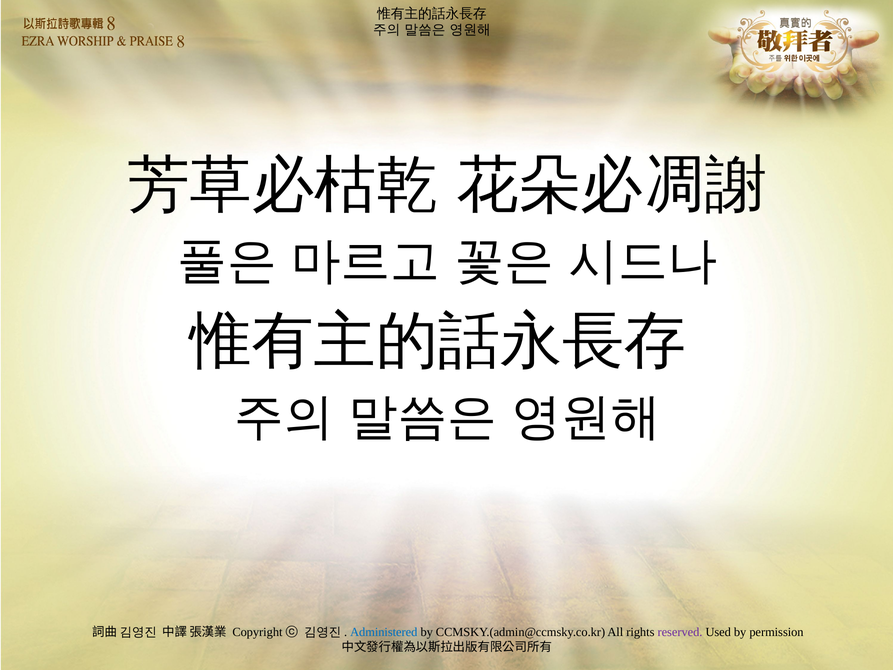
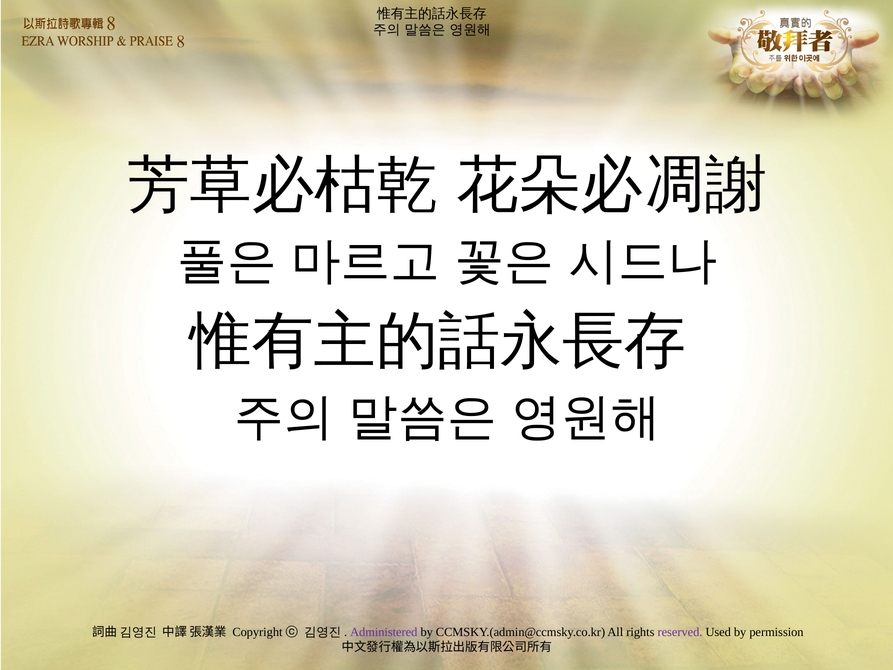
Administered colour: blue -> purple (384, 632)
